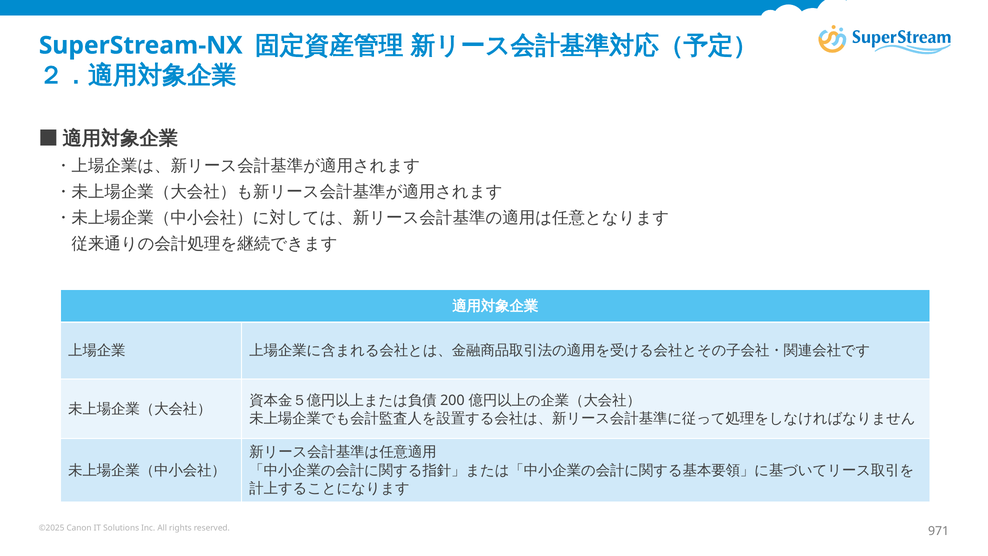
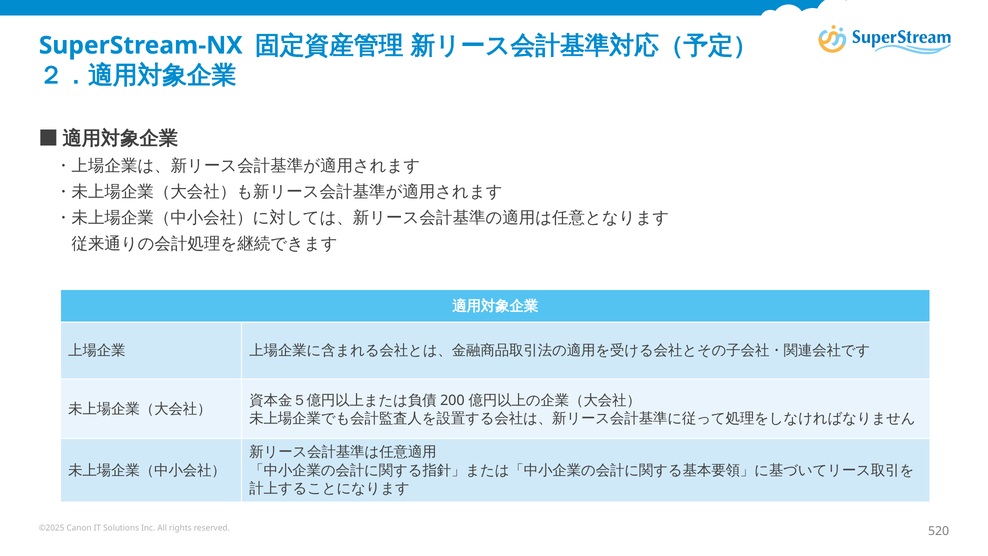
971: 971 -> 520 (939, 531)
